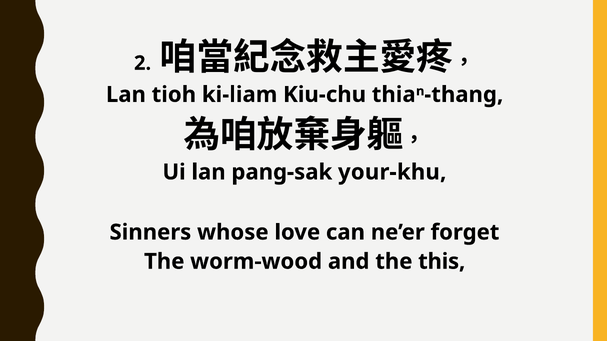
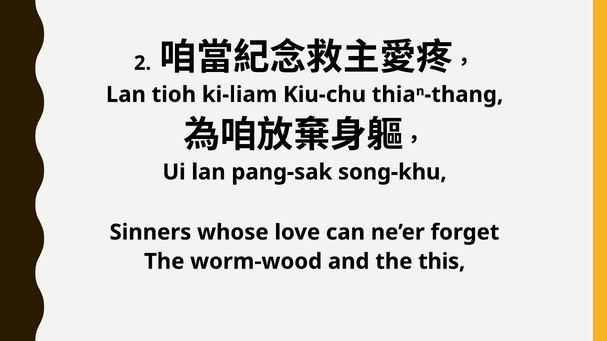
your-khu: your-khu -> song-khu (392, 172)
